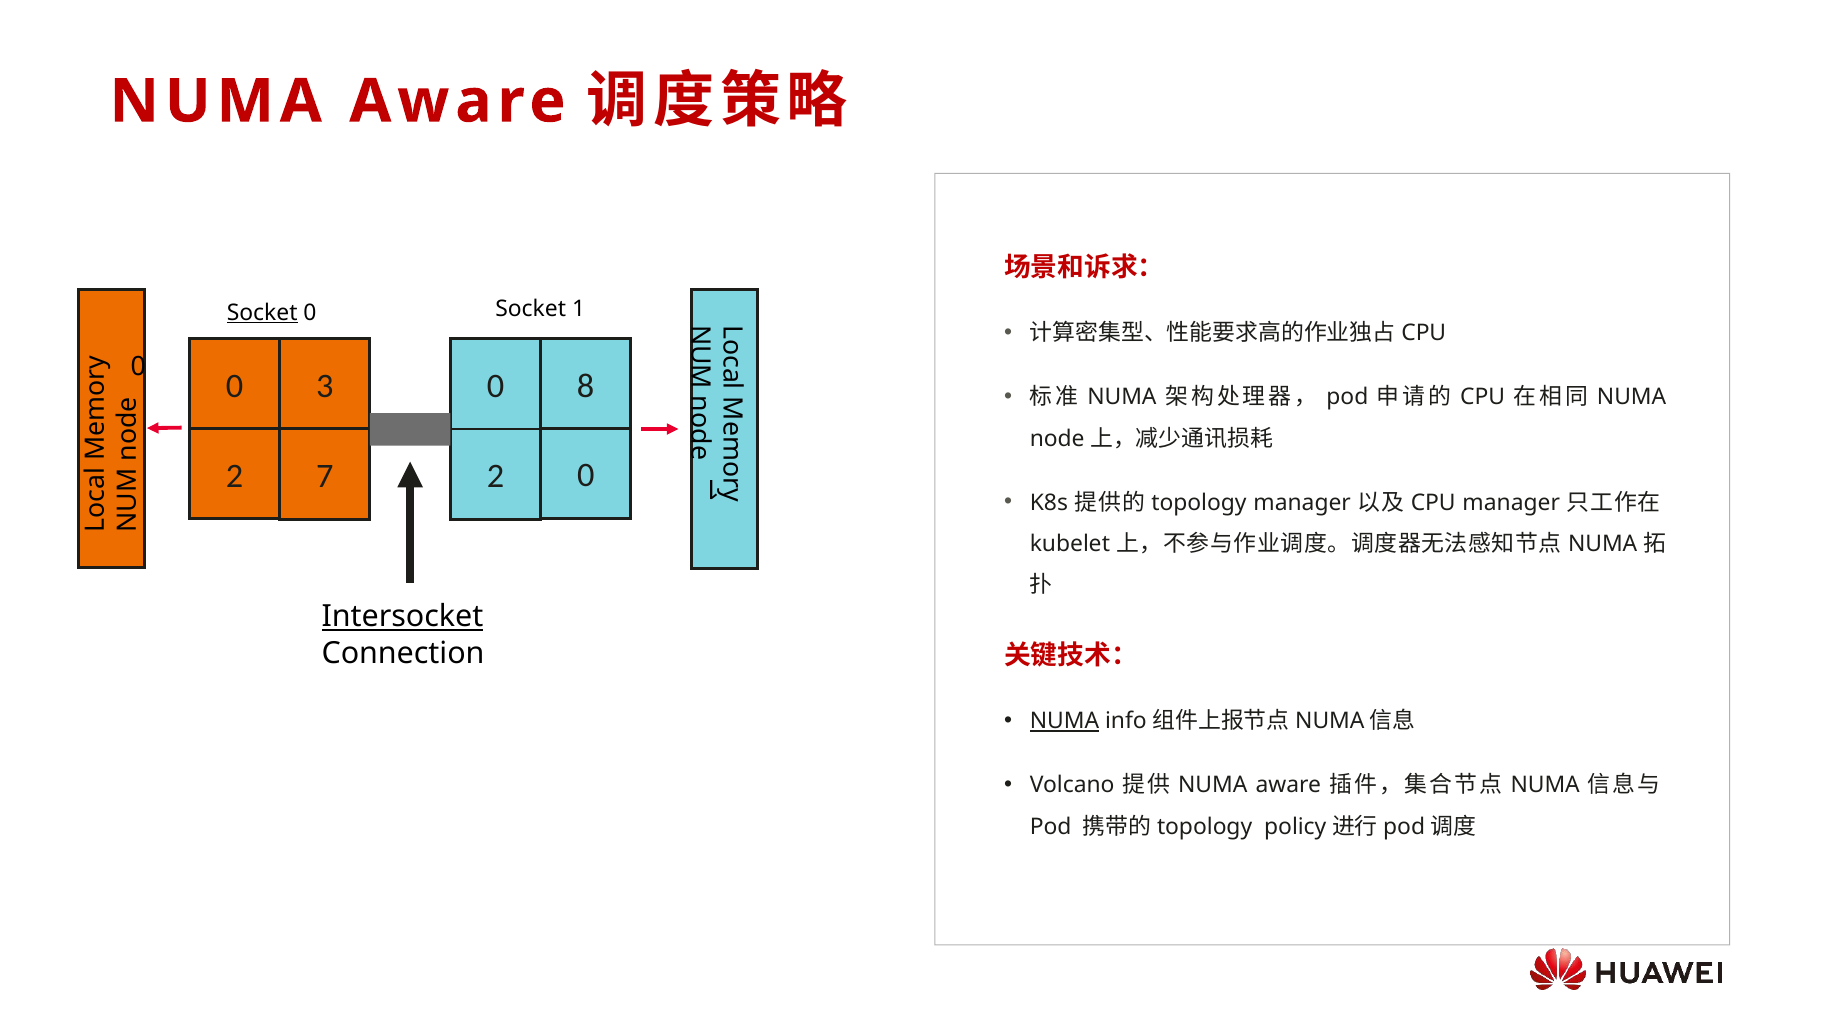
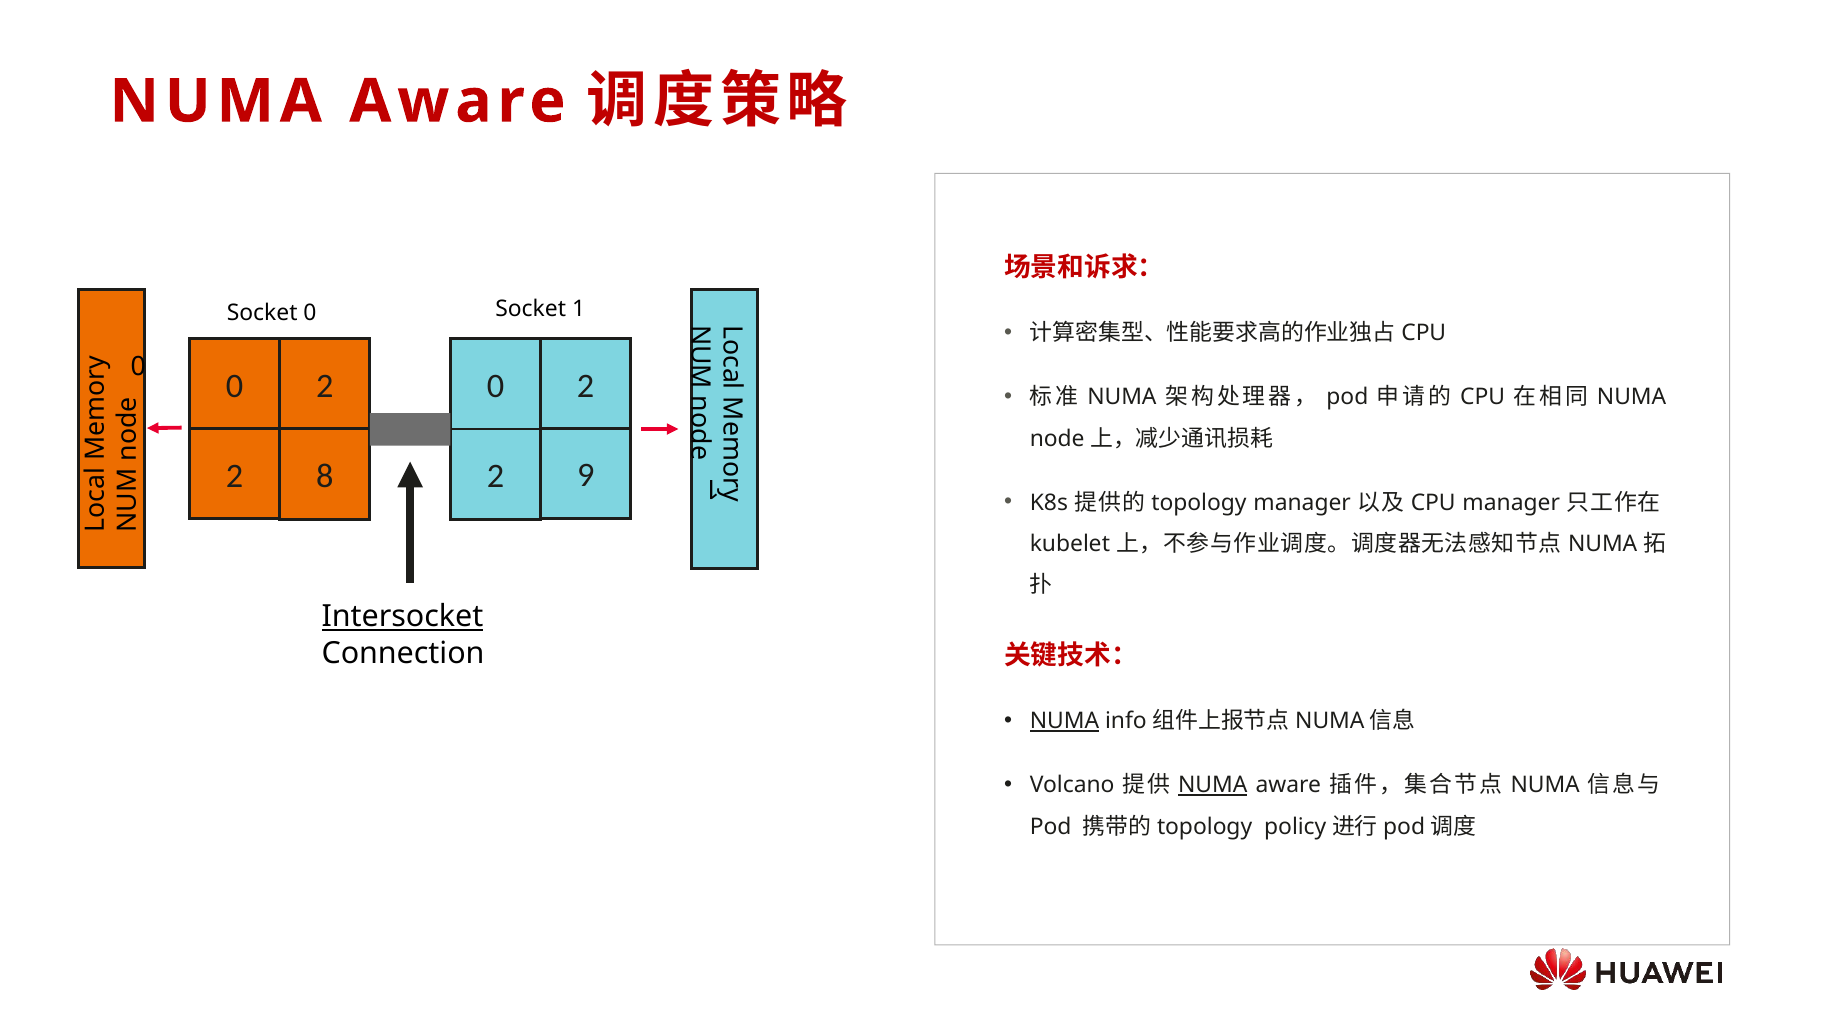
Socket underline: present -> none (262, 313)
3: 3 -> 2 (325, 386)
8: 8 -> 2 (586, 386)
7: 7 -> 8 (325, 477)
2 0: 0 -> 9 (586, 476)
NUMA underline: none -> present (1213, 786)
